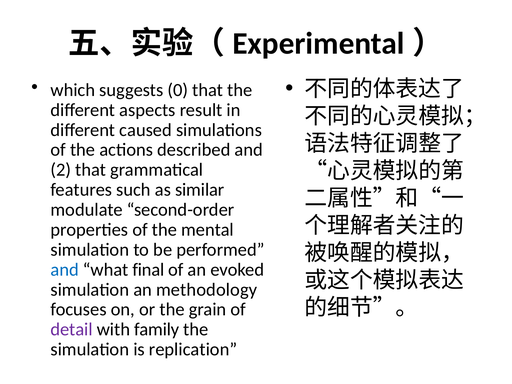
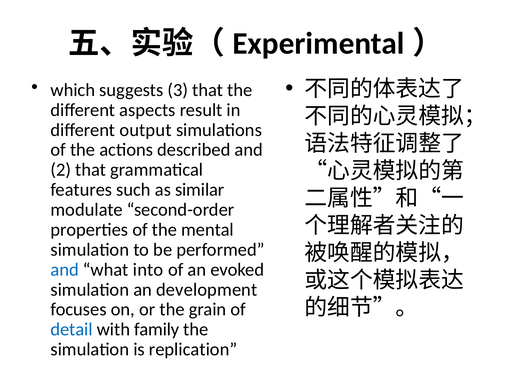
0: 0 -> 3 (178, 90)
caused: caused -> output (146, 130)
final: final -> into (148, 270)
methodology: methodology -> development (207, 290)
detail colour: purple -> blue (72, 329)
